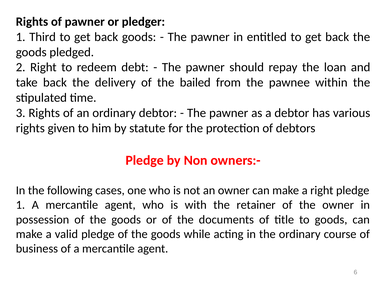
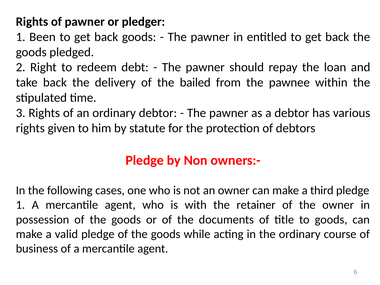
Third: Third -> Been (42, 37)
a right: right -> third (322, 190)
